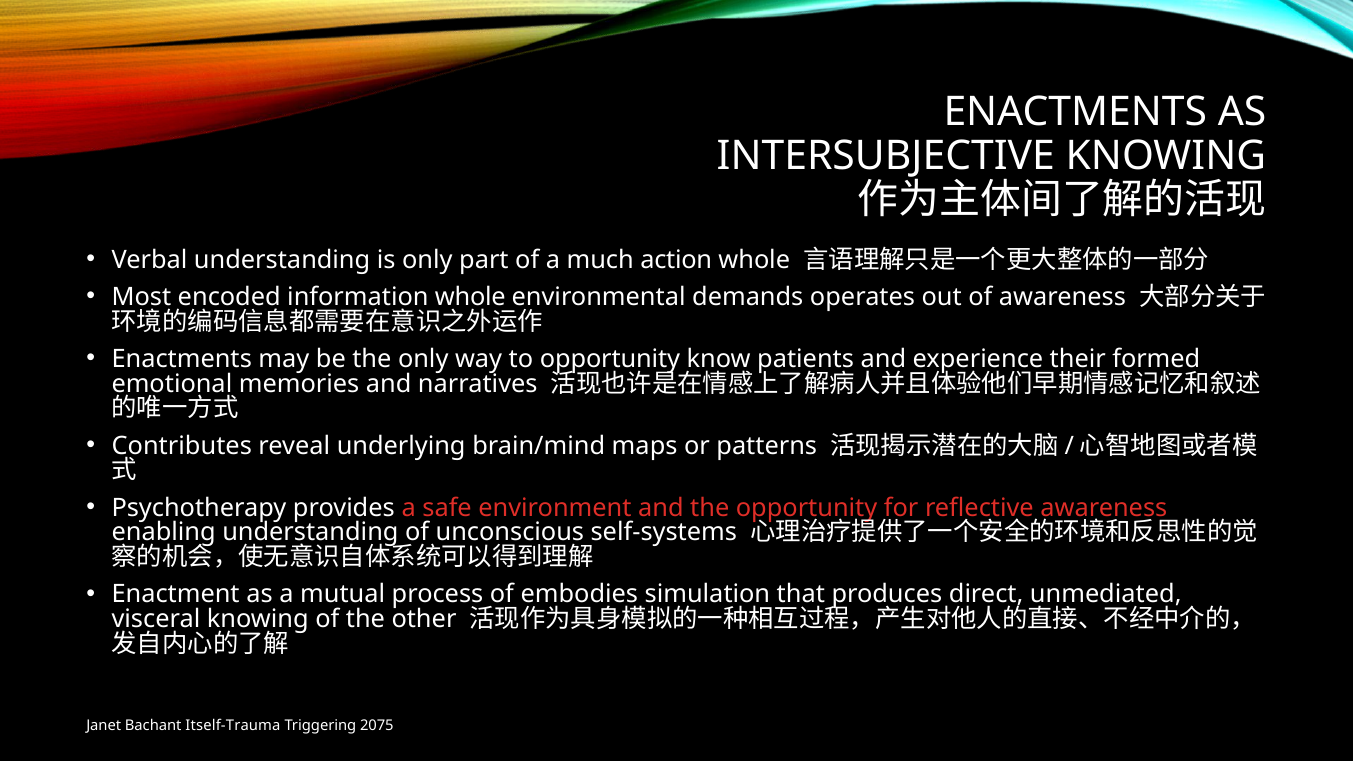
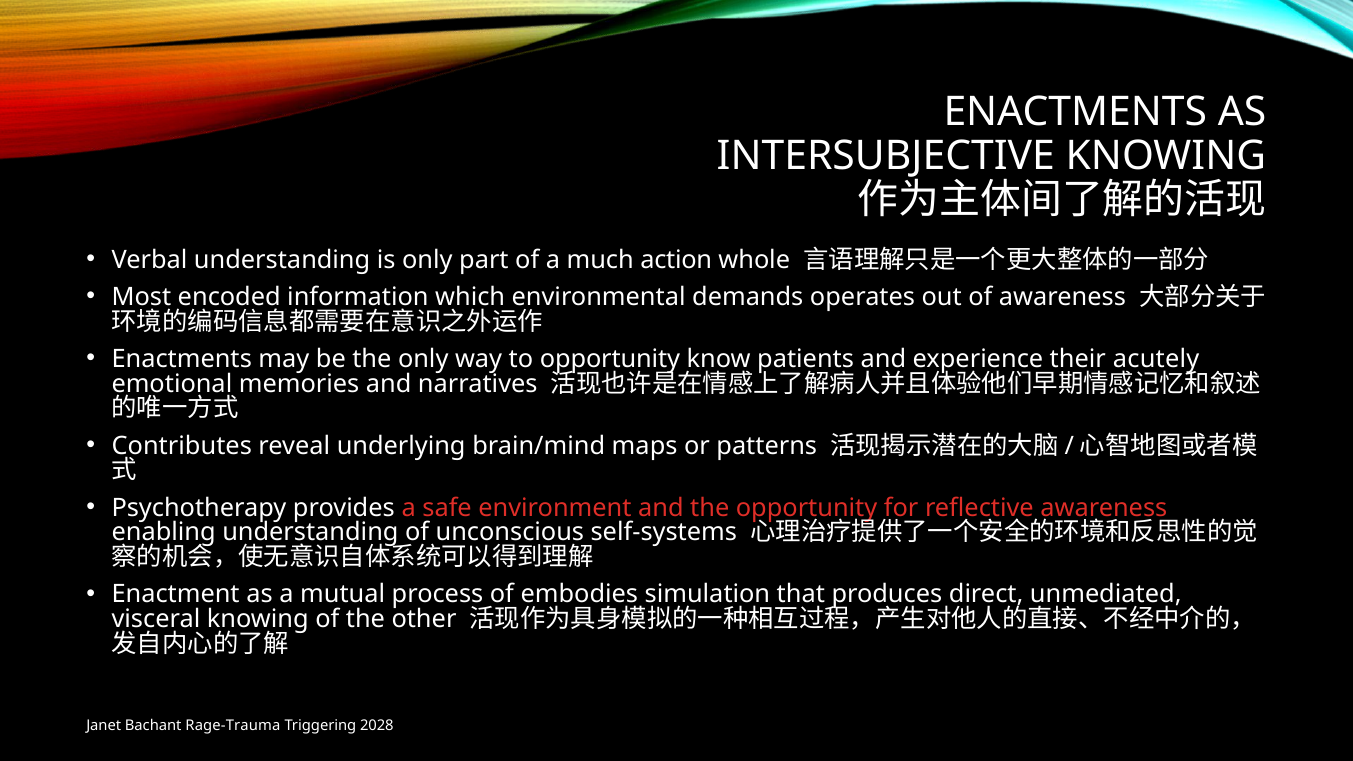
information whole: whole -> which (470, 297)
formed: formed -> acutely (1156, 359)
Itself-Trauma: Itself-Trauma -> Rage-Trauma (233, 725)
2075: 2075 -> 2028 (377, 725)
